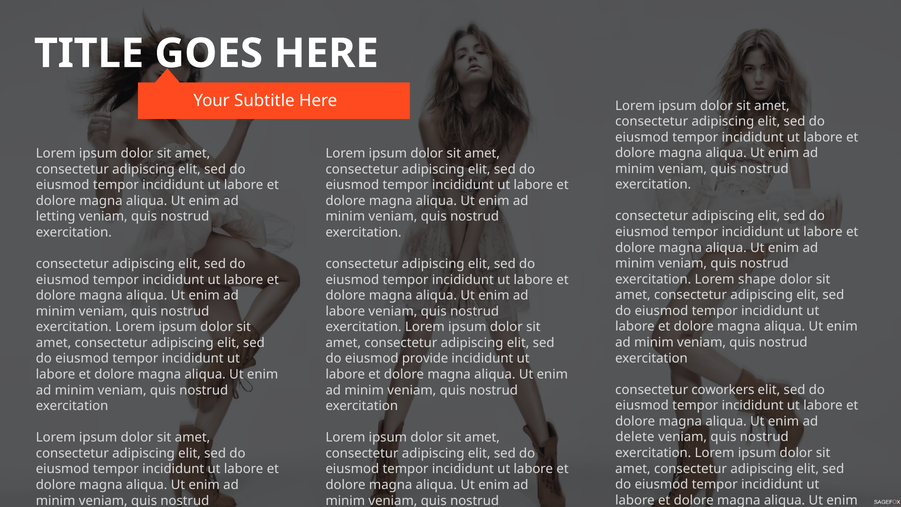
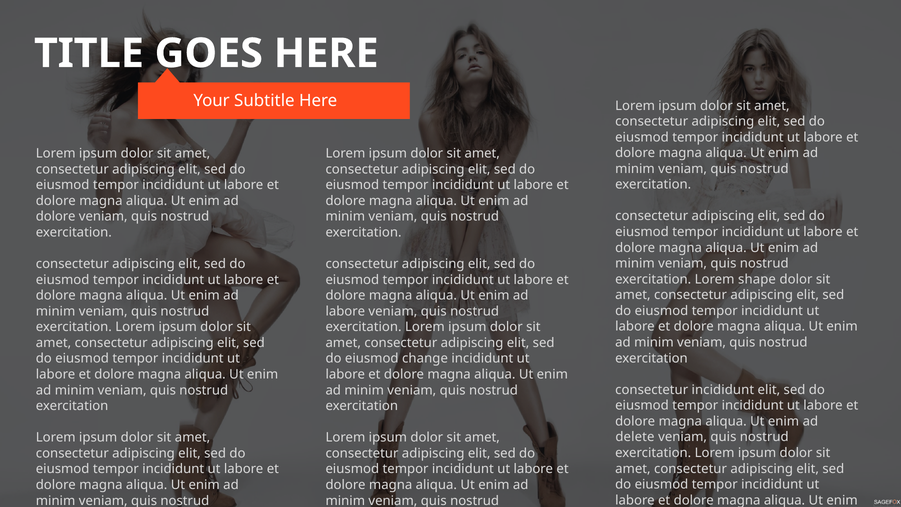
letting: letting -> dolore (56, 217)
provide: provide -> change (425, 359)
consectetur coworkers: coworkers -> incididunt (723, 390)
